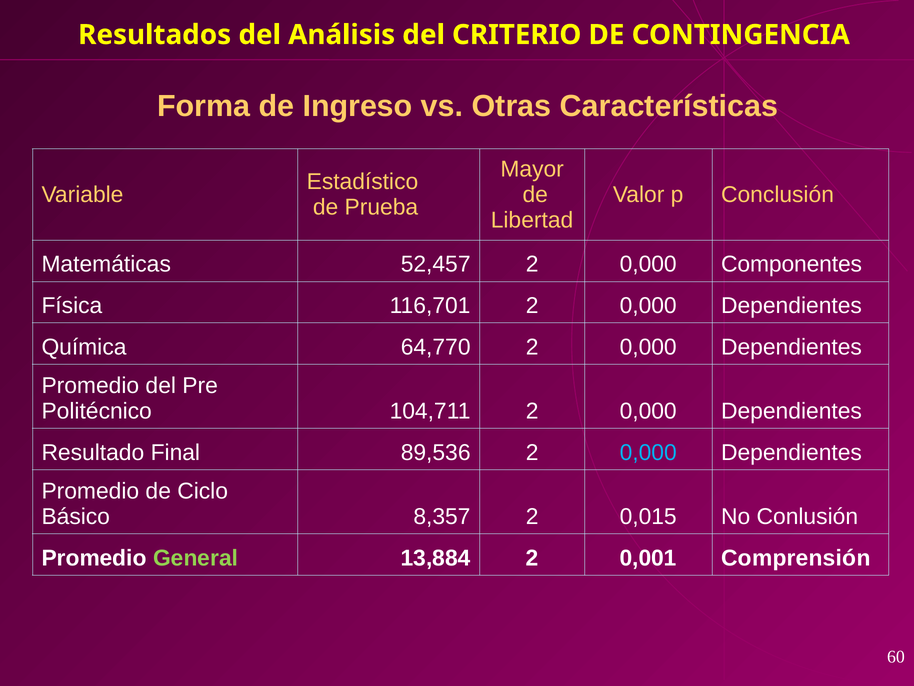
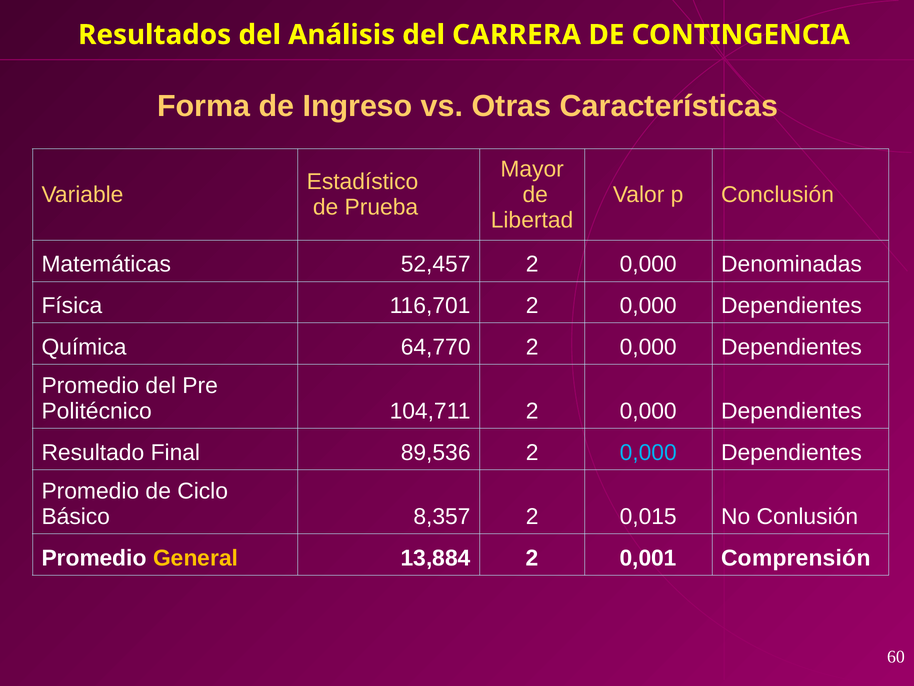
CRITERIO: CRITERIO -> CARRERA (517, 35)
Componentes: Componentes -> Denominadas (791, 264)
General colour: light green -> yellow (196, 558)
